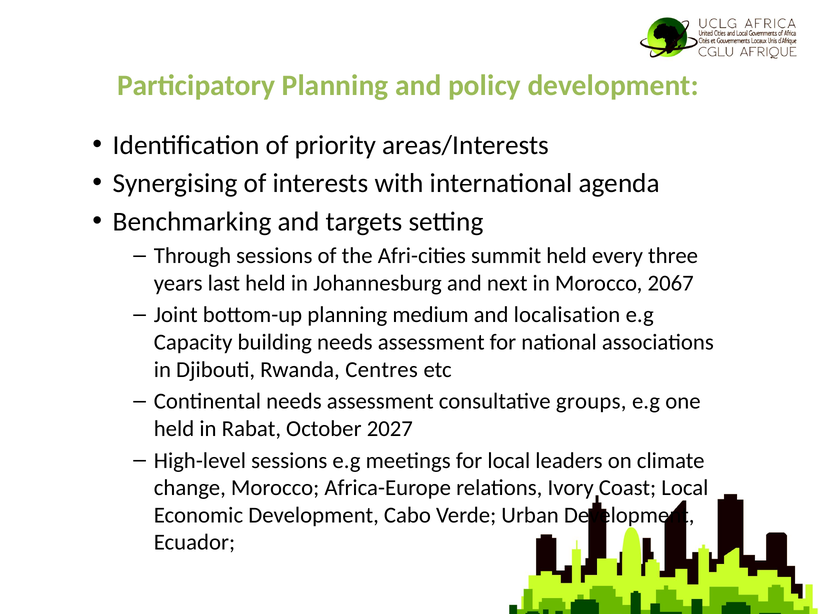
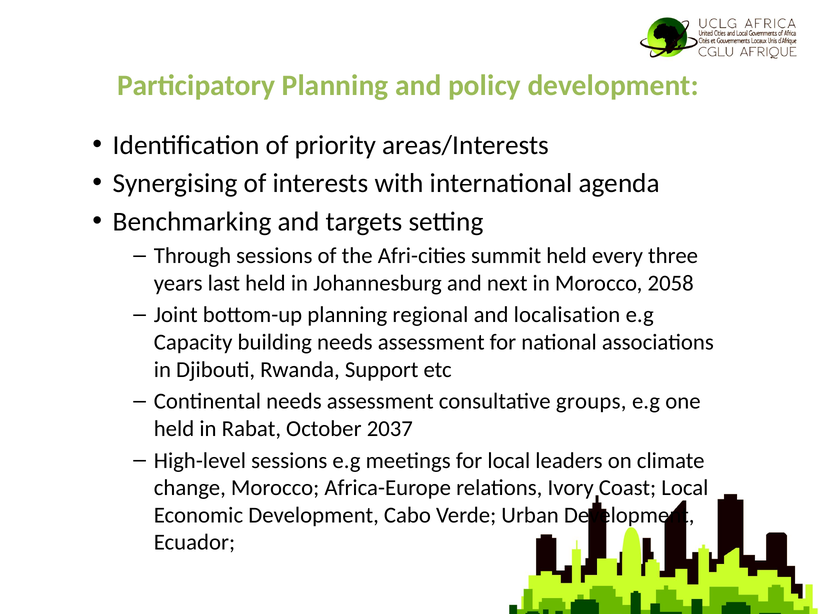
2067: 2067 -> 2058 (671, 283)
medium: medium -> regional (430, 315)
Centres: Centres -> Support (382, 370)
2027: 2027 -> 2037 (390, 429)
